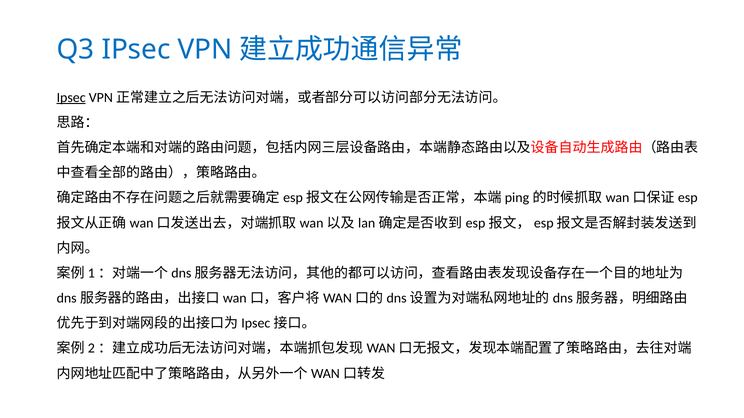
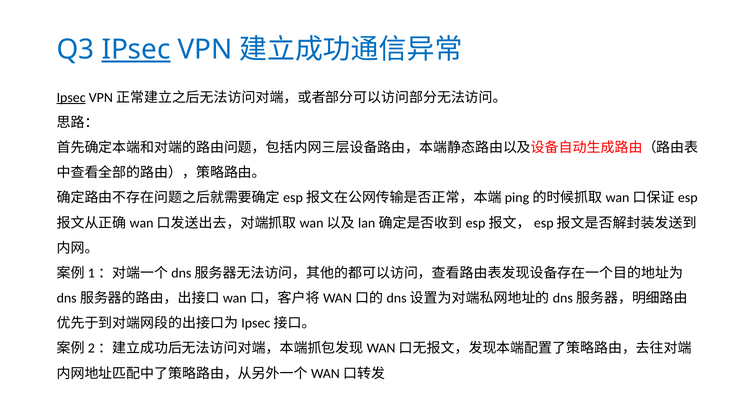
IPsec underline: none -> present (136, 50)
